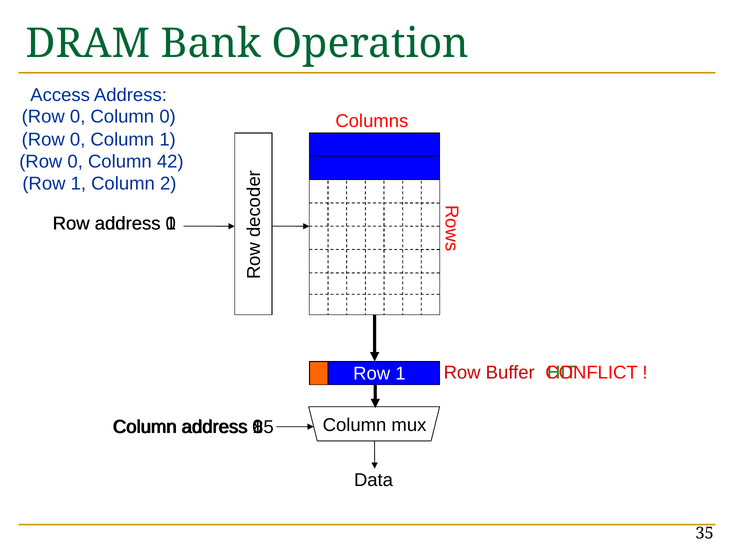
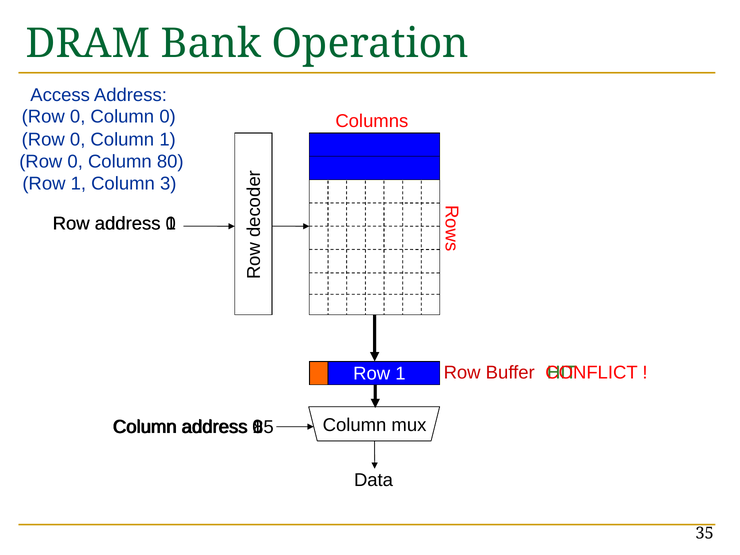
42: 42 -> 80 (170, 161)
2: 2 -> 3 (168, 184)
